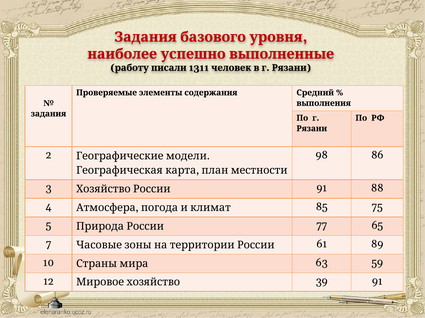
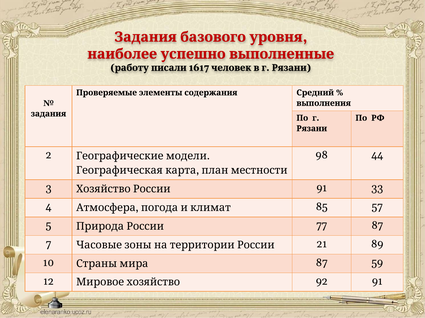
1311: 1311 -> 1617 (199, 68)
86: 86 -> 44 (377, 156)
88: 88 -> 33 (377, 189)
75: 75 -> 57 (377, 207)
77 65: 65 -> 87 (377, 226)
61: 61 -> 21 (322, 245)
63: 63 -> 87 (322, 263)
39: 39 -> 92 (322, 282)
